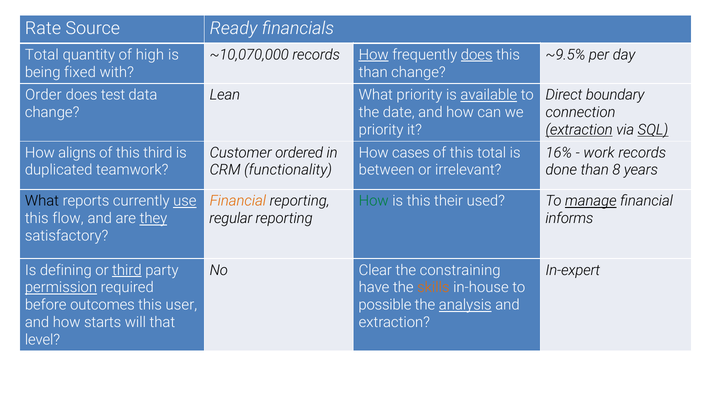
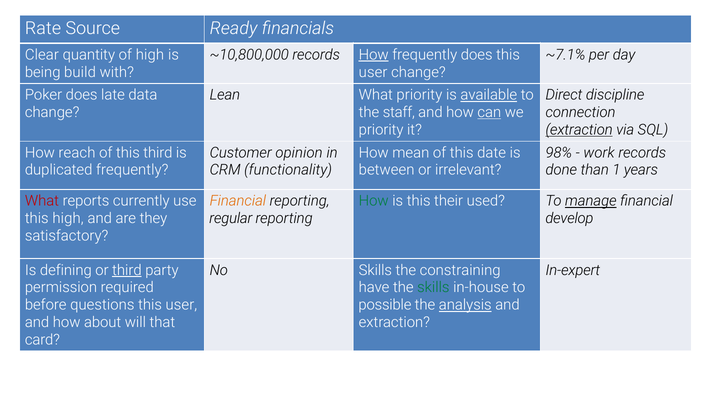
Total: Total -> Clear (42, 55)
~10,070,000: ~10,070,000 -> ~10,800,000 (249, 55)
does underline: present -> none (477, 55)
~9.5%: ~9.5% -> ~7.1% (565, 55)
fixed: fixed -> build (80, 72)
than: than -> user (373, 72)
Order: Order -> Poker (44, 95)
test: test -> late (113, 95)
boundary: boundary -> discipline (615, 95)
date: date -> staff (399, 112)
can underline: none -> present (489, 112)
SQL underline: present -> none (653, 130)
aligns: aligns -> reach (77, 153)
ordered: ordered -> opinion (299, 153)
cases: cases -> mean (411, 153)
this total: total -> date (492, 153)
16%: 16% -> 98% (559, 153)
duplicated teamwork: teamwork -> frequently (132, 170)
8: 8 -> 1 (616, 170)
What colour: black -> red (42, 201)
use underline: present -> none (185, 201)
this flow: flow -> high (68, 218)
they underline: present -> none (153, 218)
informs: informs -> develop (569, 218)
No Clear: Clear -> Skills (375, 270)
permission underline: present -> none (61, 287)
skills colour: orange -> green (433, 287)
outcomes: outcomes -> questions (102, 305)
starts: starts -> about (103, 322)
level: level -> card (42, 340)
